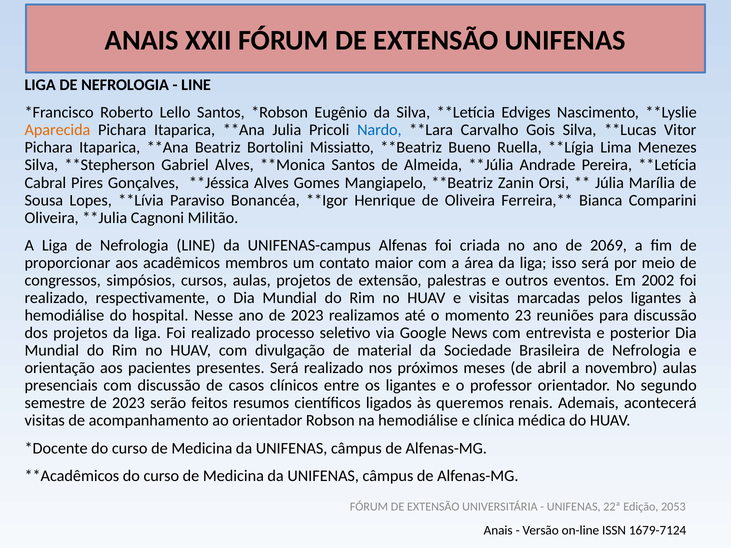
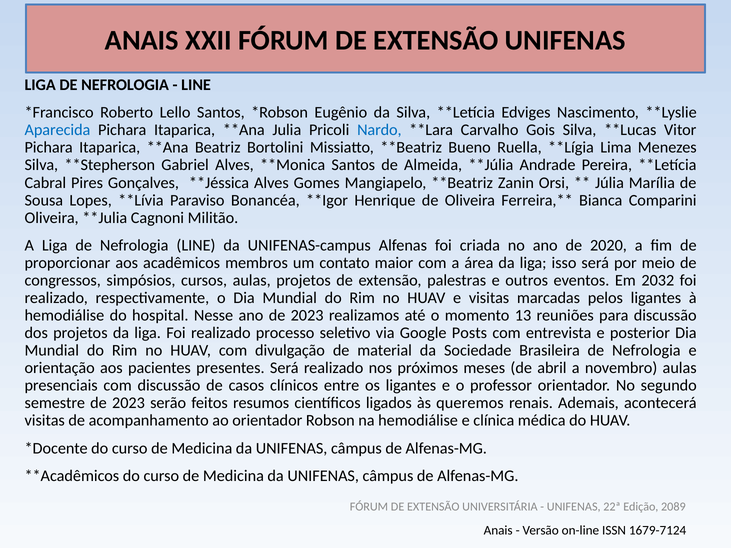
Aparecida colour: orange -> blue (57, 130)
2069: 2069 -> 2020 (608, 245)
2002: 2002 -> 2032 (658, 281)
23: 23 -> 13 (523, 316)
News: News -> Posts (469, 333)
2053: 2053 -> 2089 (673, 507)
